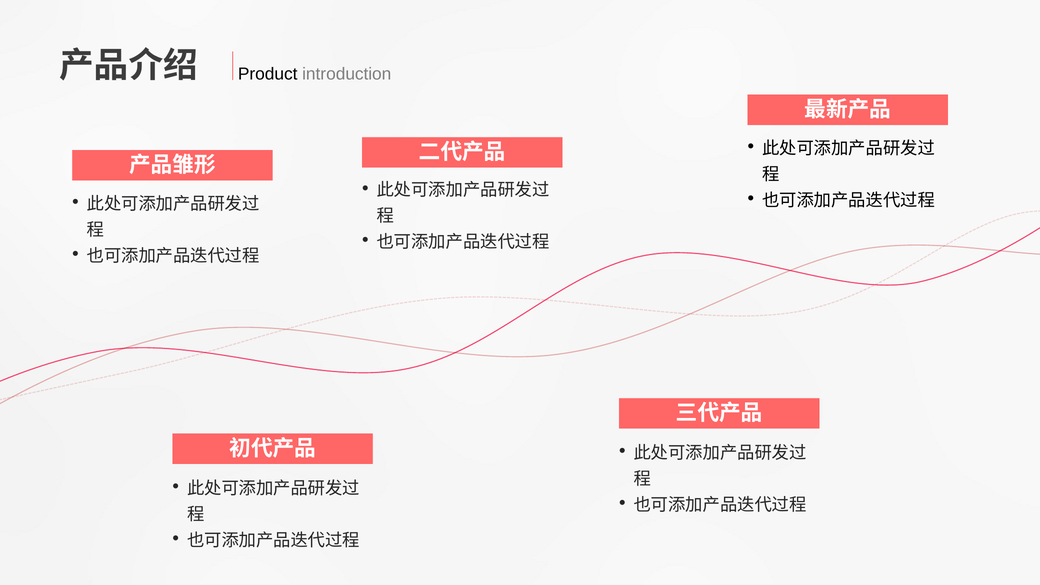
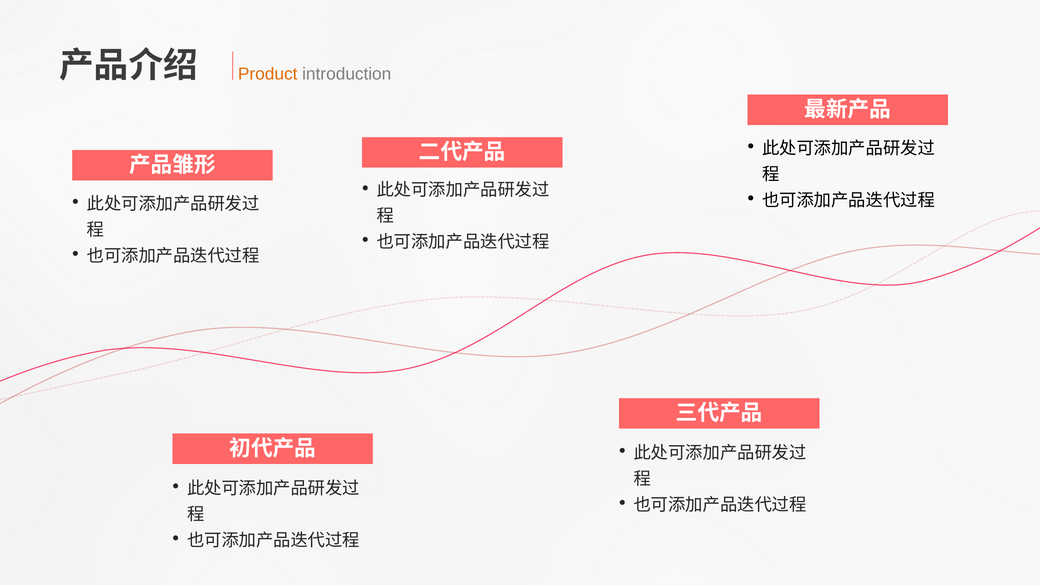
Product colour: black -> orange (268, 74)
